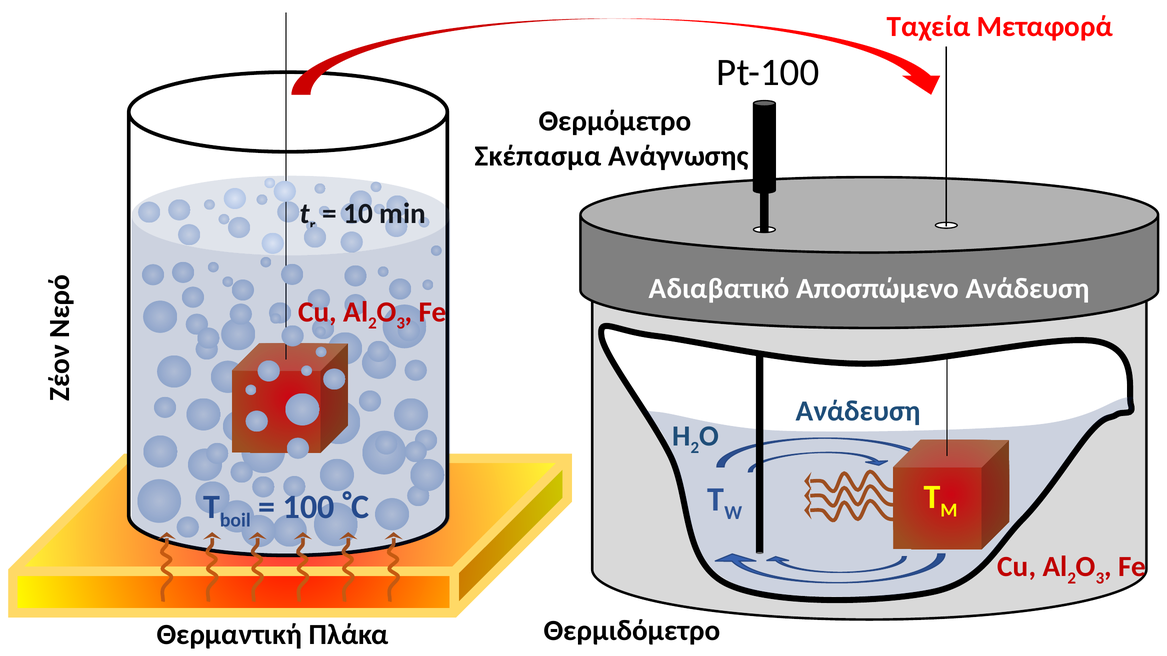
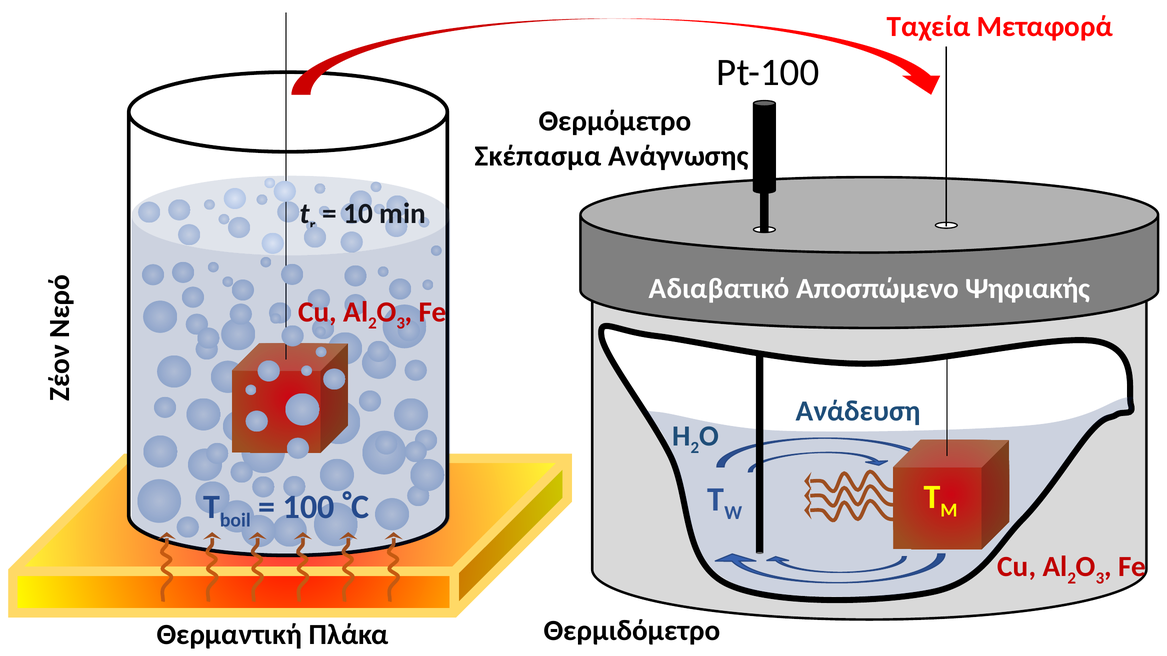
Αποσπώμενο Ανάδευση: Ανάδευση -> Ψηφιακής (1028, 289)
